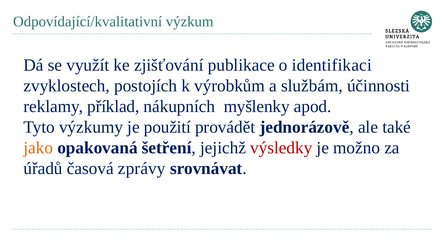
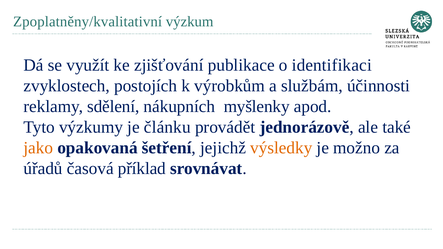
Odpovídající/kvalitativní: Odpovídající/kvalitativní -> Zpoplatněny/kvalitativní (88, 22)
příklad: příklad -> sdělení (113, 106)
použití: použití -> článku (167, 127)
výsledky colour: red -> orange (281, 148)
zprávy: zprávy -> příklad (142, 168)
